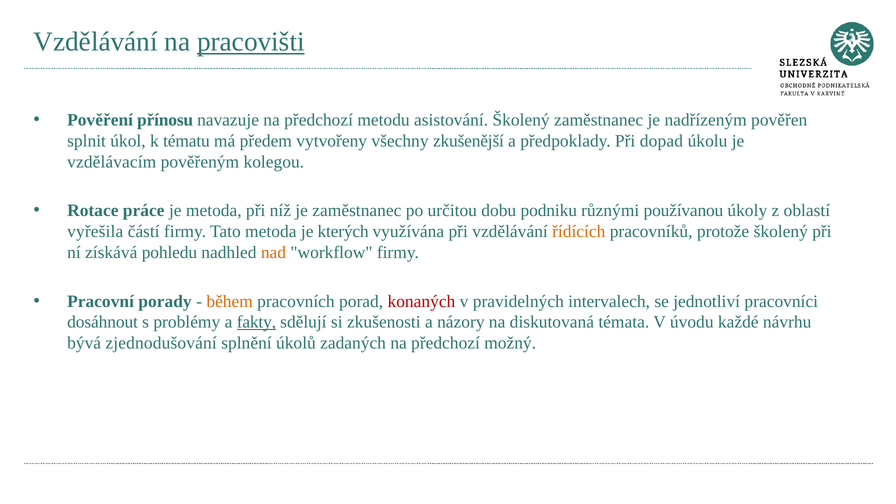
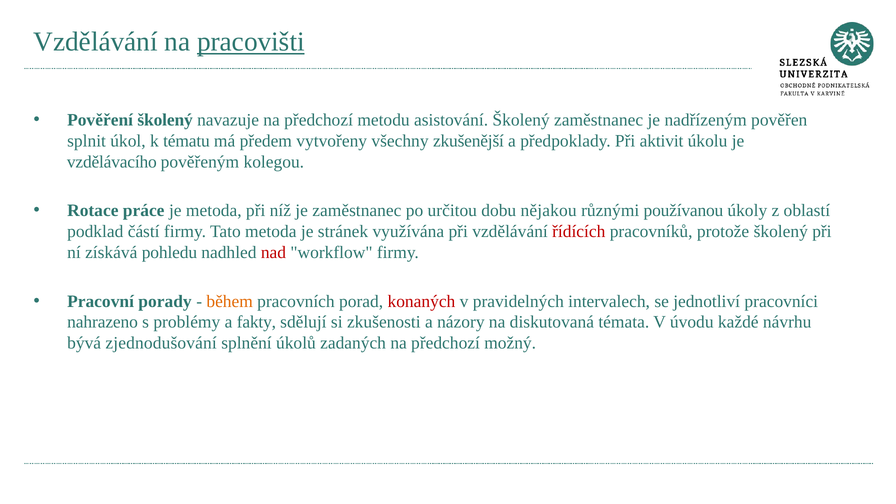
Pověření přínosu: přínosu -> školený (165, 120)
dopad: dopad -> aktivit (662, 141)
vzdělávacím: vzdělávacím -> vzdělávacího (112, 162)
podniku: podniku -> nějakou (549, 211)
vyřešila: vyřešila -> podklad (95, 232)
kterých: kterých -> stránek (343, 232)
řídících colour: orange -> red (579, 232)
nad colour: orange -> red (273, 252)
dosáhnout: dosáhnout -> nahrazeno (103, 322)
fakty underline: present -> none (256, 322)
